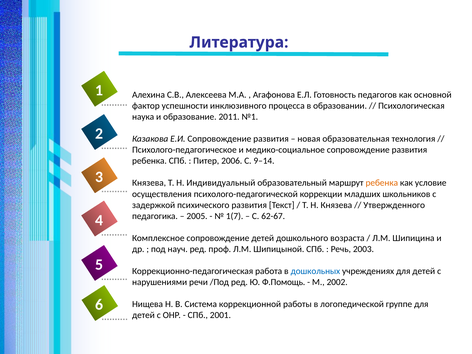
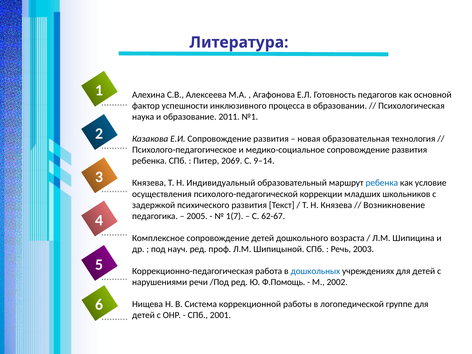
2006: 2006 -> 2069 (232, 161)
ребенка colour: orange -> blue (382, 183)
Утвержденного: Утвержденного -> Возникновение (394, 205)
